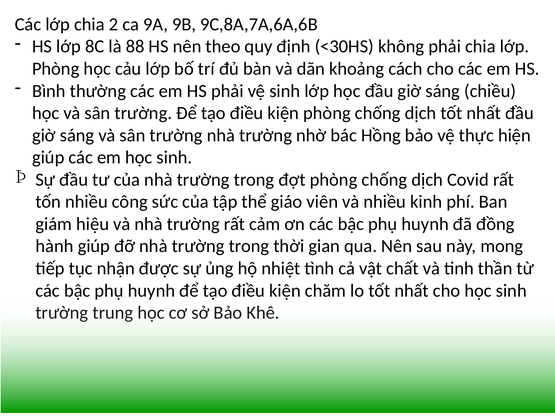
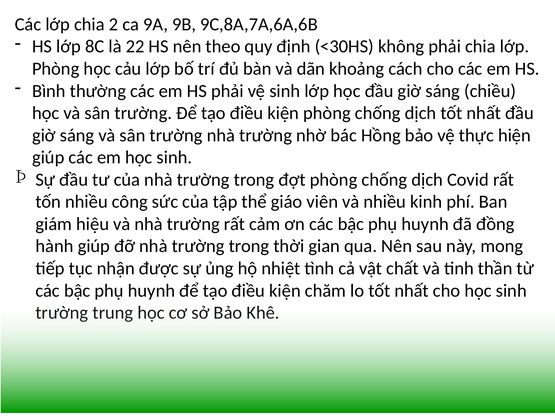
88: 88 -> 22 (135, 47)
